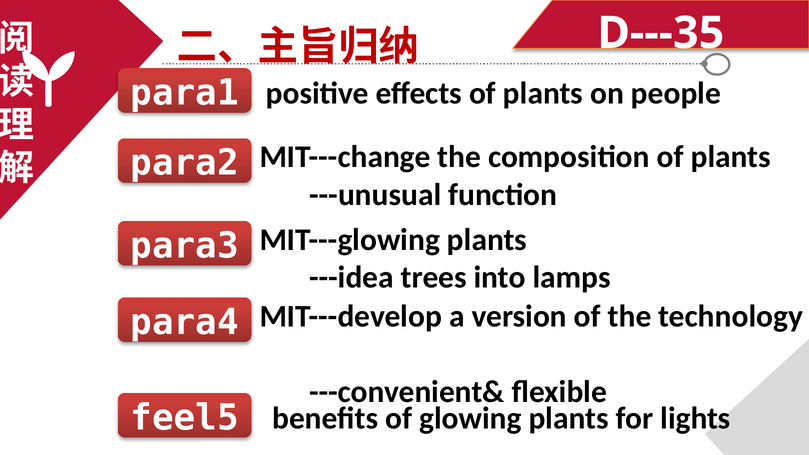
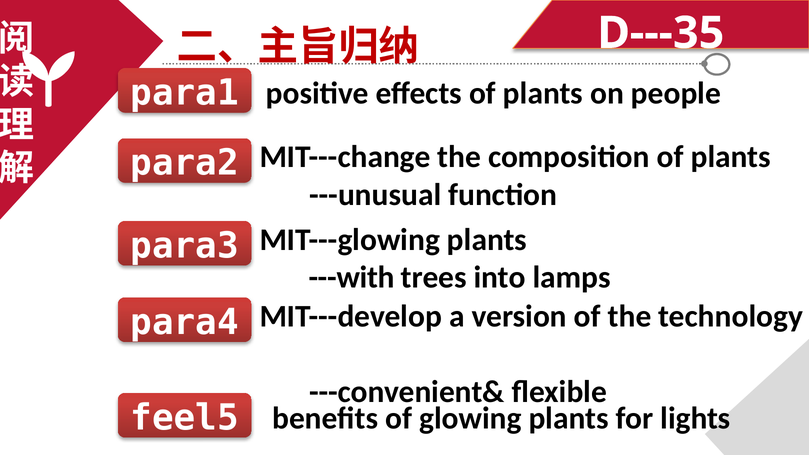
---idea: ---idea -> ---with (352, 278)
